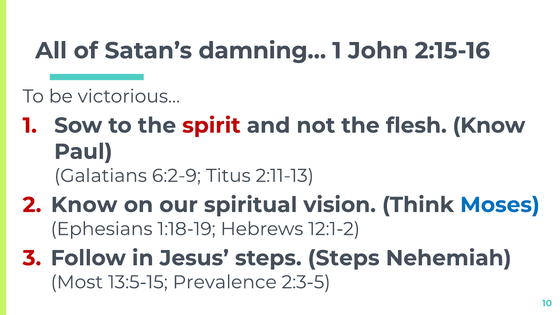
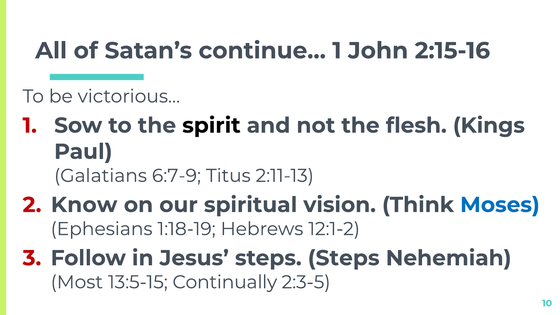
damning…: damning… -> continue… (262, 51)
spirit colour: red -> black (211, 126)
flesh Know: Know -> Kings (489, 126)
6:2-9: 6:2-9 -> 6:7-9 (176, 176)
Prevalence: Prevalence -> Continually (225, 282)
